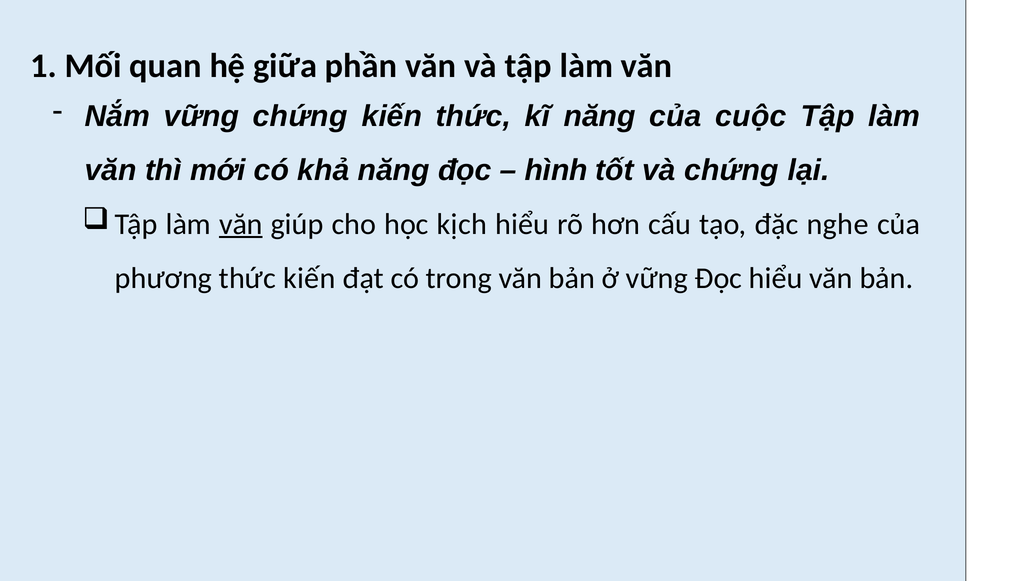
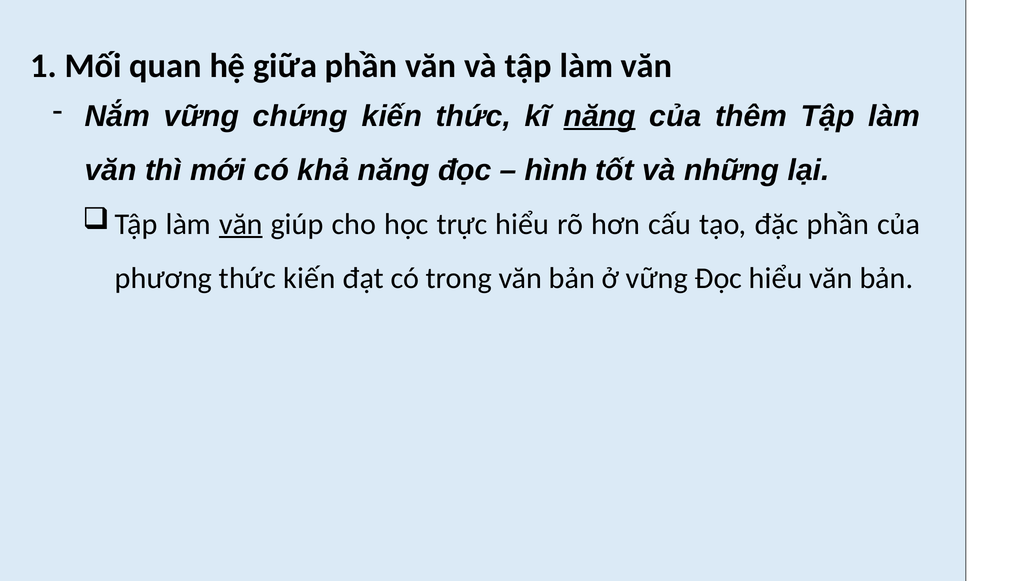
năng underline: none -> present (600, 116)
cuộc: cuộc -> thêm (751, 116)
và chứng: chứng -> những (732, 171)
kịch: kịch -> trực (462, 224)
đặc nghe: nghe -> phần (838, 224)
